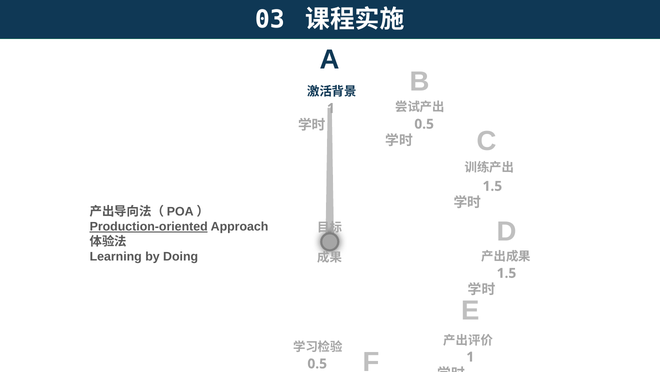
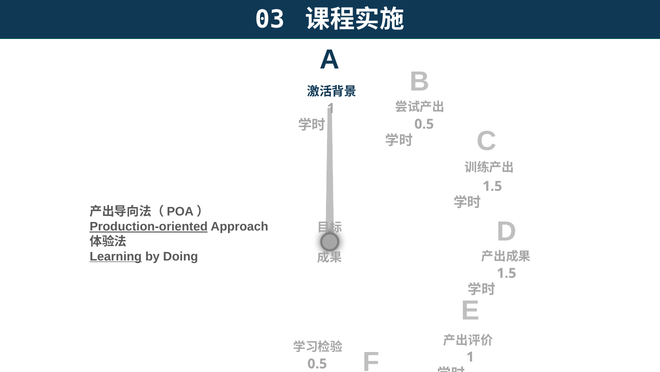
Learning underline: none -> present (116, 256)
